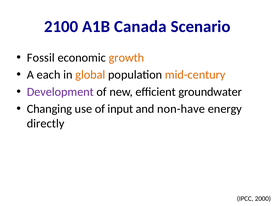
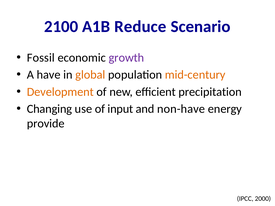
Canada: Canada -> Reduce (140, 27)
growth colour: orange -> purple (126, 58)
each: each -> have (49, 75)
Development colour: purple -> orange (60, 92)
groundwater: groundwater -> precipitation (210, 92)
directly: directly -> provide (46, 124)
